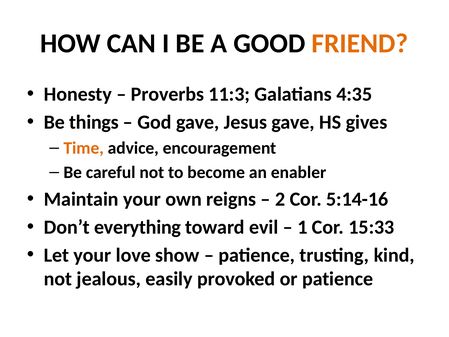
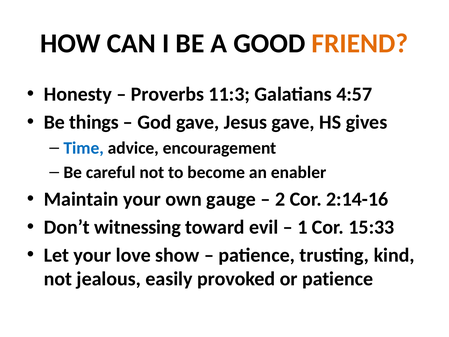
4:35: 4:35 -> 4:57 (354, 94)
Time colour: orange -> blue (84, 148)
reigns: reigns -> gauge (231, 199)
5:14-16: 5:14-16 -> 2:14-16 (357, 199)
everything: everything -> witnessing (138, 227)
